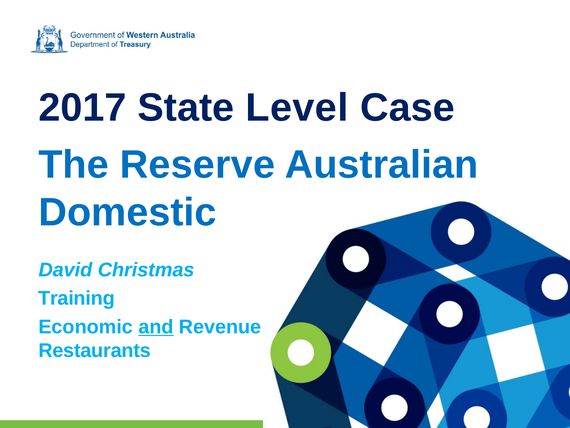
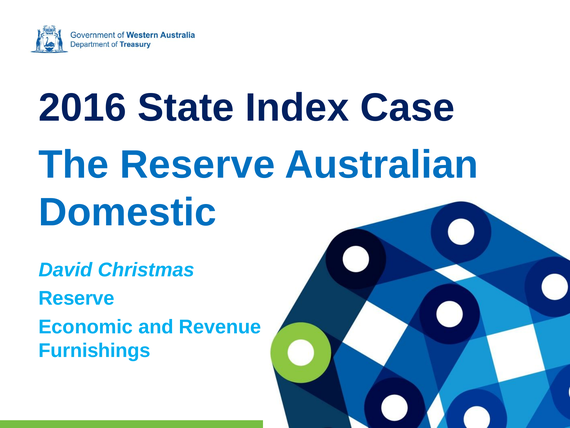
2017: 2017 -> 2016 (83, 108)
Level: Level -> Index (297, 108)
Training: Training -> Reserve (76, 298)
and underline: present -> none (156, 327)
Restaurants: Restaurants -> Furnishings (95, 350)
